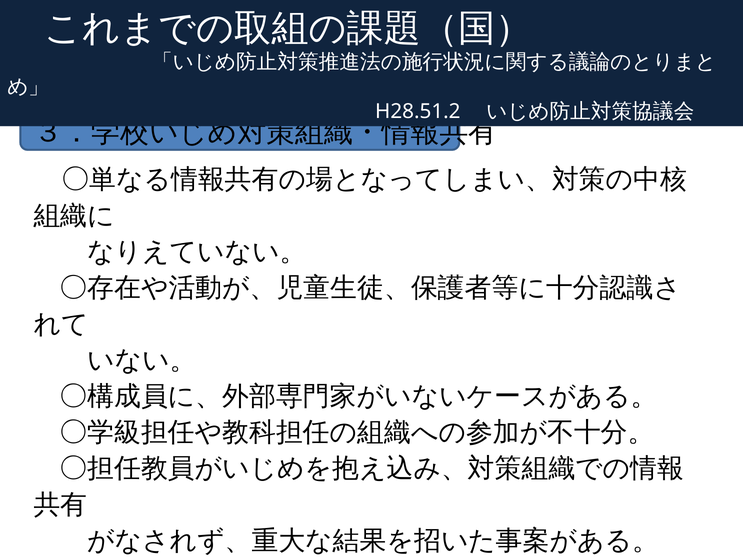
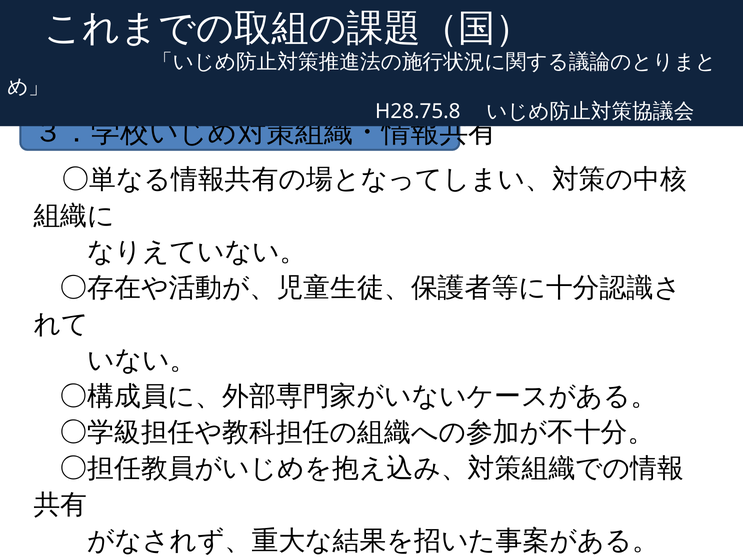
H28.51.2: H28.51.2 -> H28.75.8 (418, 112)
